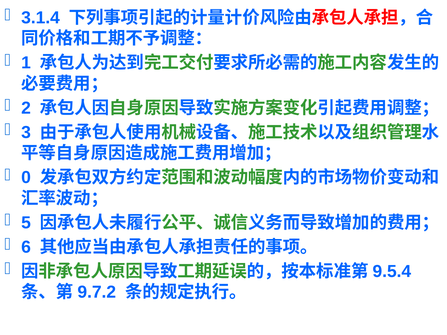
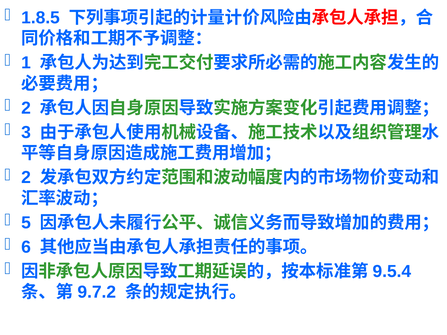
3.1.4: 3.1.4 -> 1.8.5 (41, 18)
0: 0 -> 2 (26, 178)
